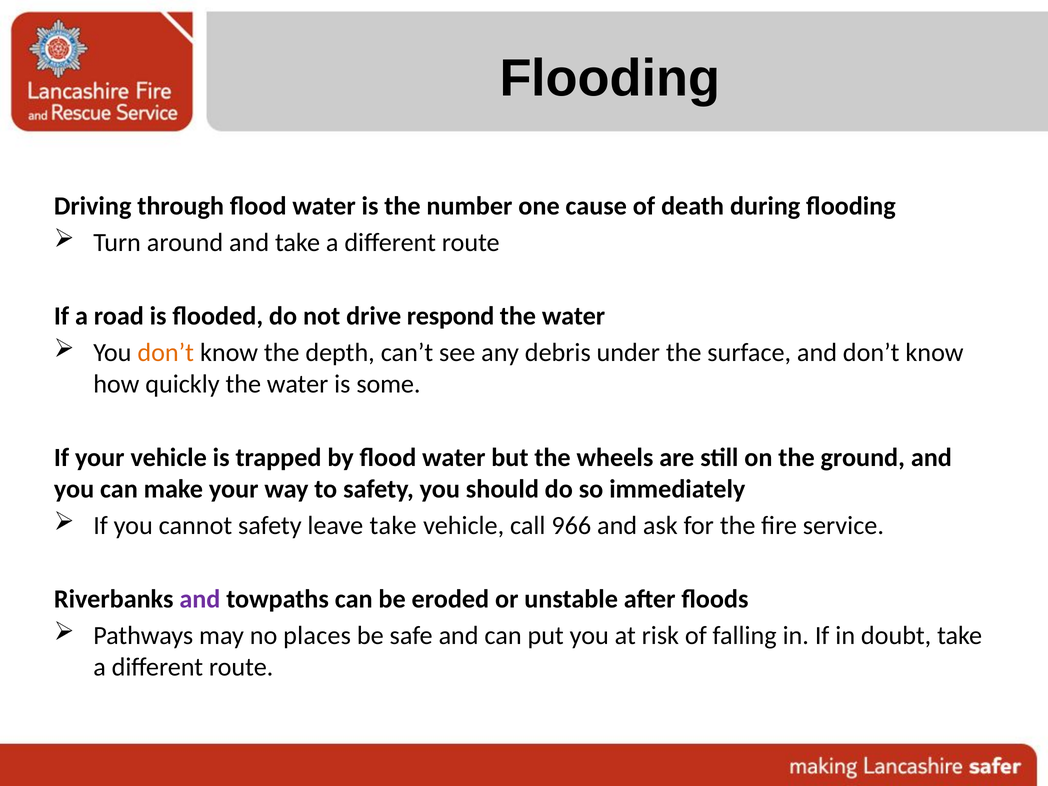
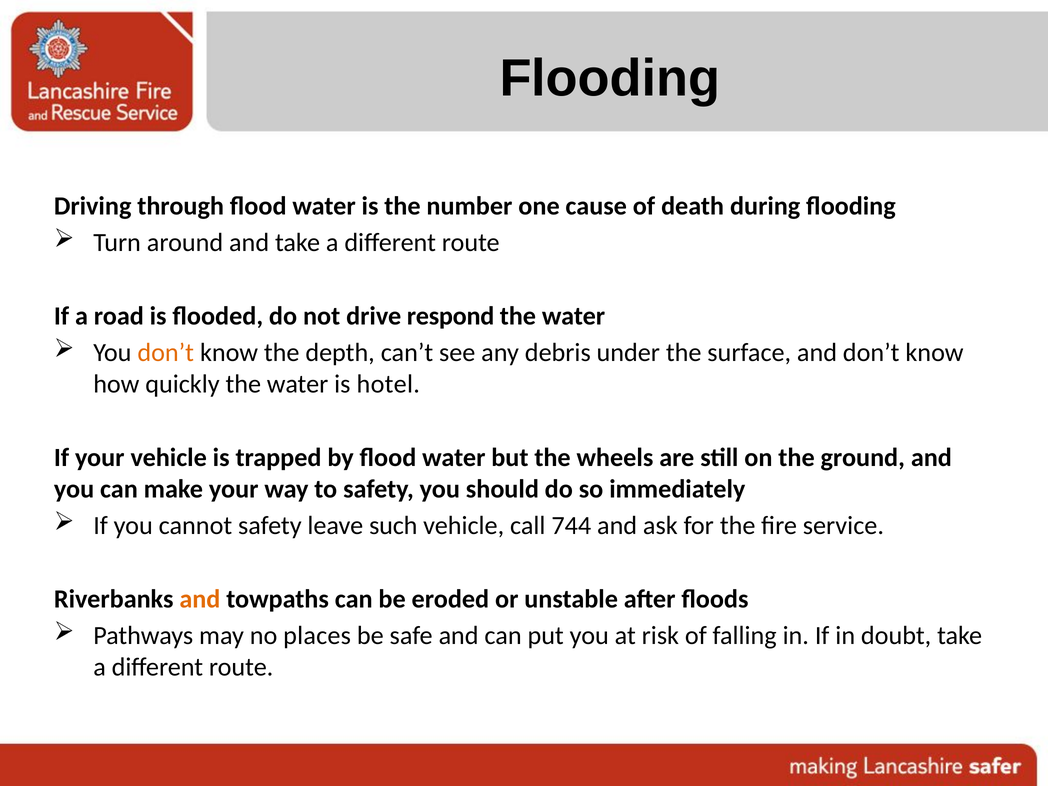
some: some -> hotel (388, 384)
leave take: take -> such (393, 526)
966: 966 -> 744 (571, 526)
and colour: purple -> orange (200, 599)
